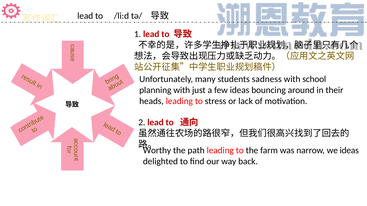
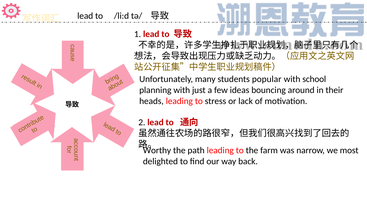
sadness: sadness -> popular (267, 79)
we ideas: ideas -> most (349, 151)
